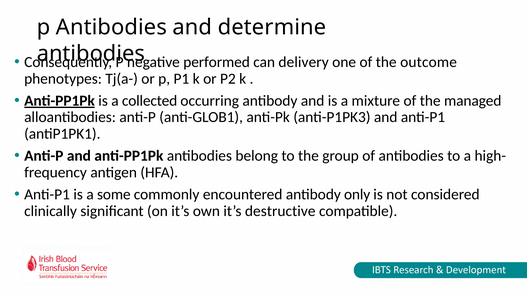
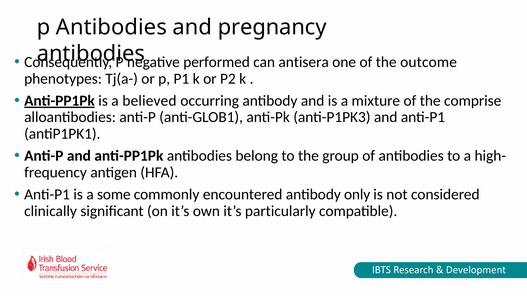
determine: determine -> pregnancy (272, 27)
delivery: delivery -> antisera (304, 62)
collected: collected -> believed (149, 101)
managed: managed -> comprise (473, 101)
destructive: destructive -> particularly (280, 211)
